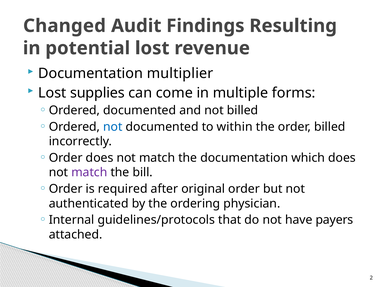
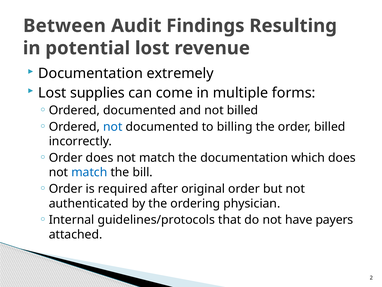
Changed: Changed -> Between (64, 26)
multiplier: multiplier -> extremely (180, 73)
within: within -> billing (235, 127)
match colour: purple -> blue (89, 172)
